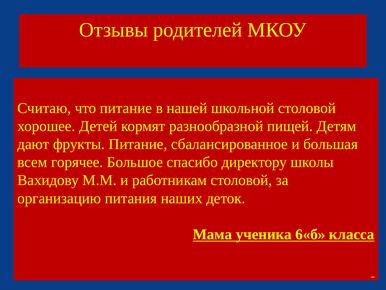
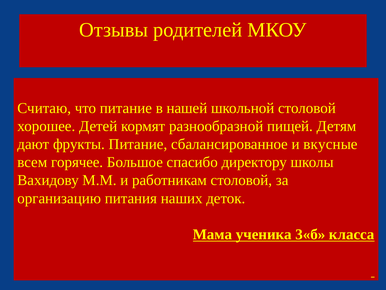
большая: большая -> вкусные (331, 144)
6«б: 6«б -> 3«б (310, 234)
